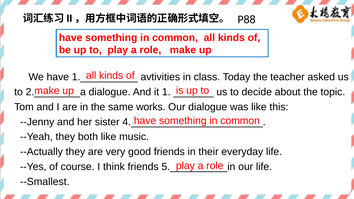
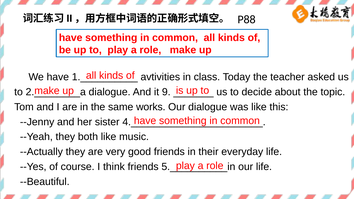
1: 1 -> 9 (166, 92)
--Smallest: --Smallest -> --Beautiful (45, 182)
